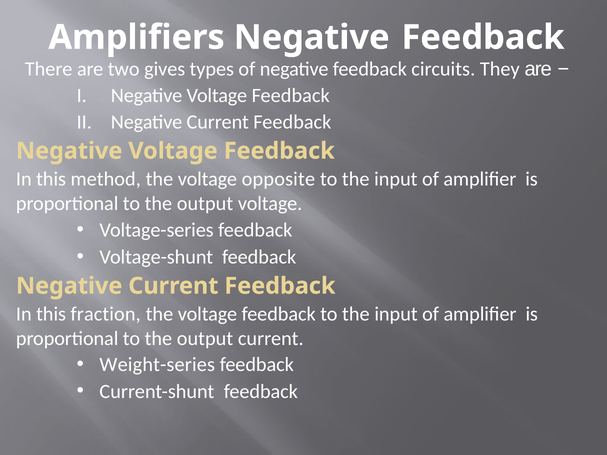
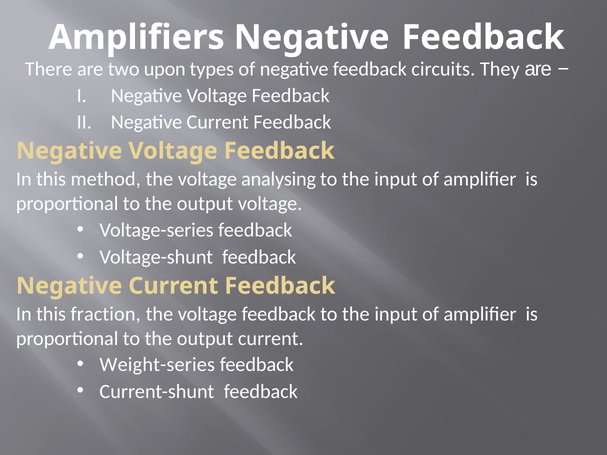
gives: gives -> upon (165, 69)
opposite: opposite -> analysing (279, 179)
